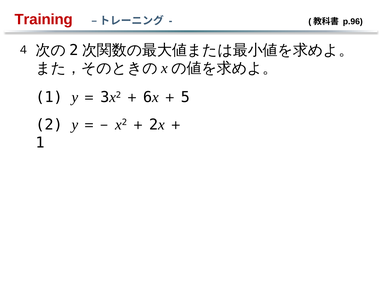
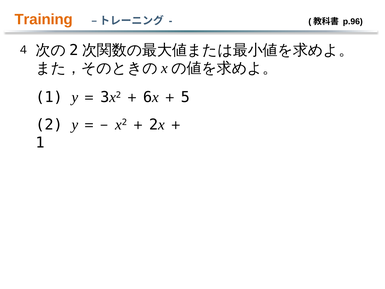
Training colour: red -> orange (44, 19)
